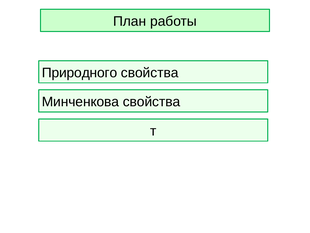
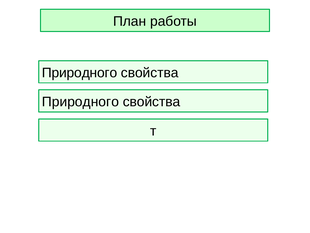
Минченкова: Минченкова -> Природного (80, 102)
